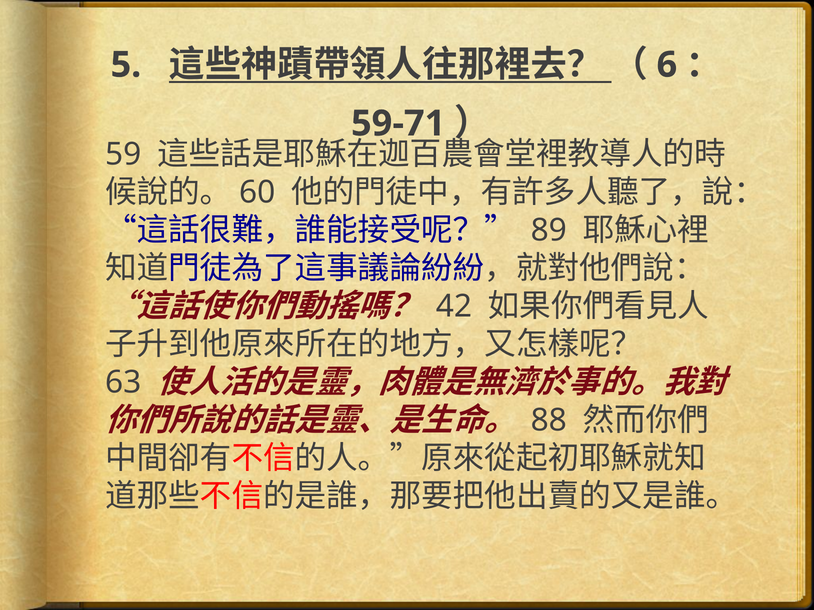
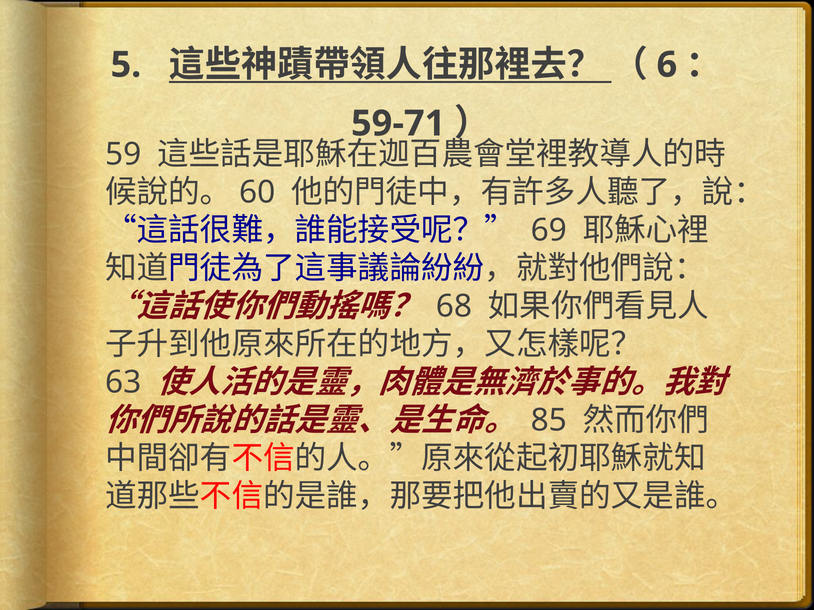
89: 89 -> 69 (549, 231)
42: 42 -> 68 (454, 307)
88: 88 -> 85 (549, 421)
